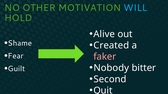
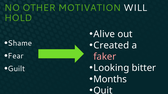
WILL colour: light blue -> white (135, 8)
Nobody: Nobody -> Looking (111, 68)
Second: Second -> Months (110, 80)
